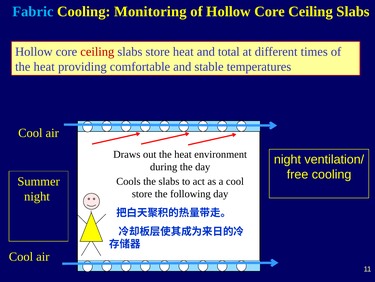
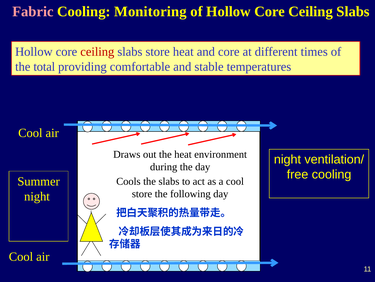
Fabric colour: light blue -> pink (33, 12)
and total: total -> core (229, 52)
heat: heat -> total (44, 67)
